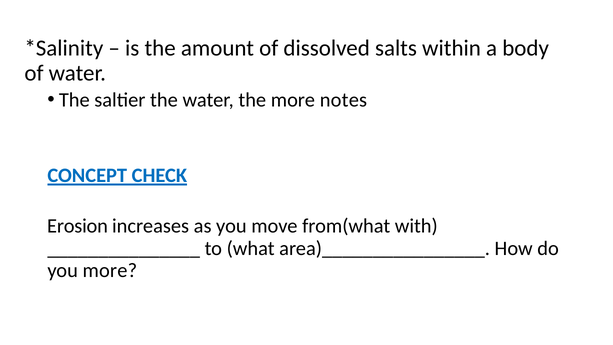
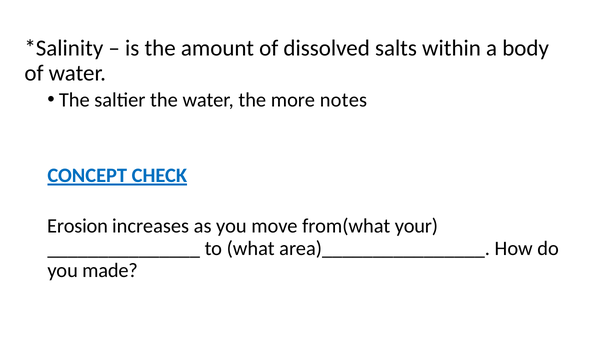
with: with -> your (416, 226)
you more: more -> made (110, 270)
